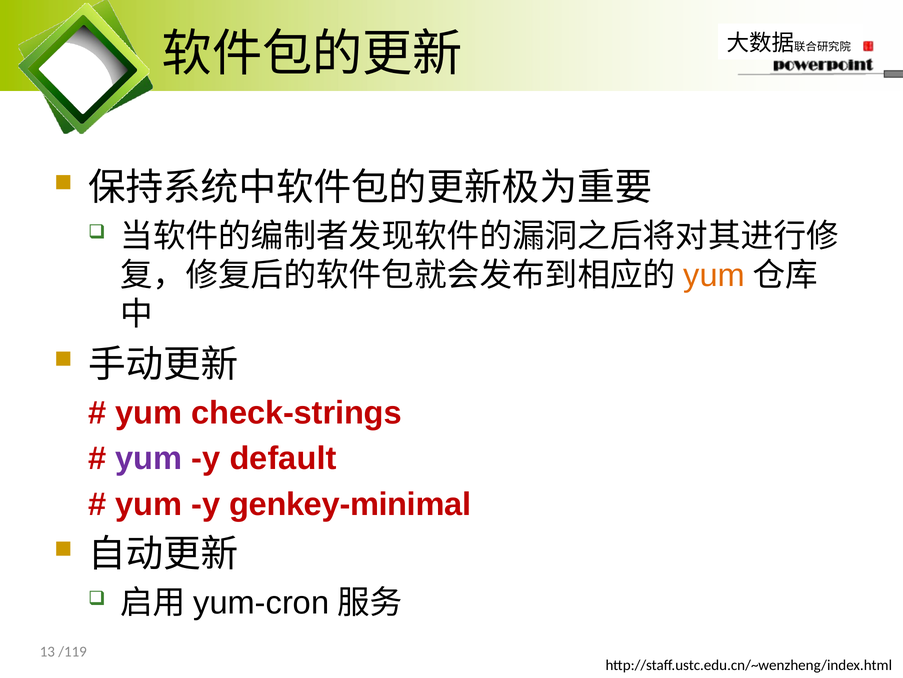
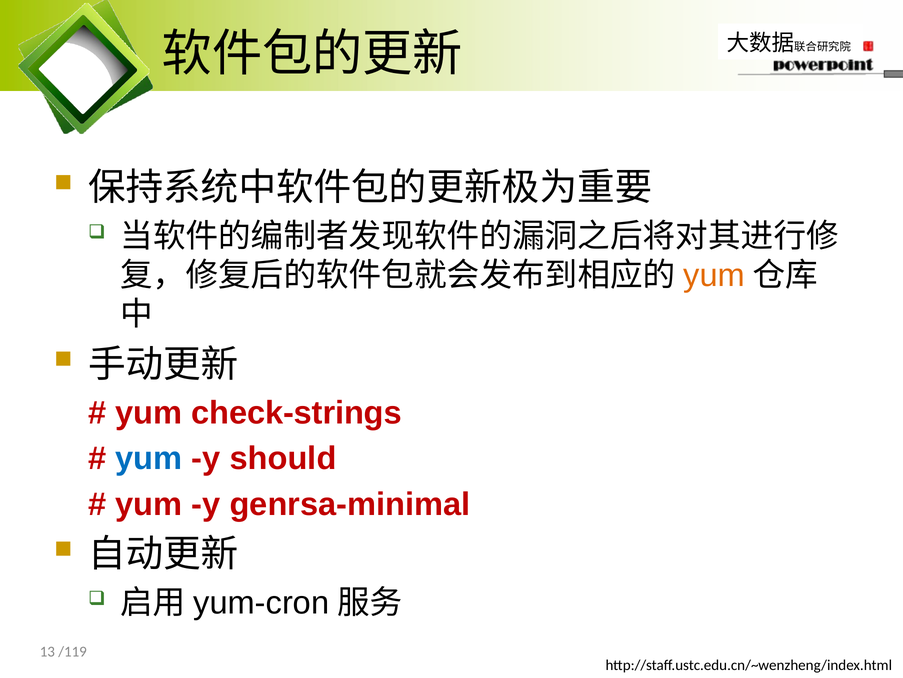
yum colour: purple -> blue (149, 458)
default: default -> should (283, 458)
genkey-minimal: genkey-minimal -> genrsa-minimal (350, 504)
